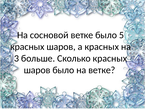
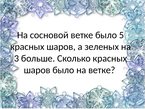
а красных: красных -> зеленых (102, 47)
